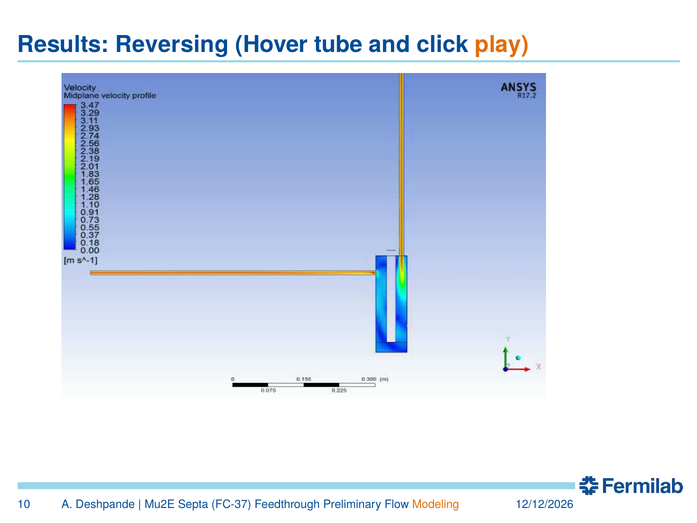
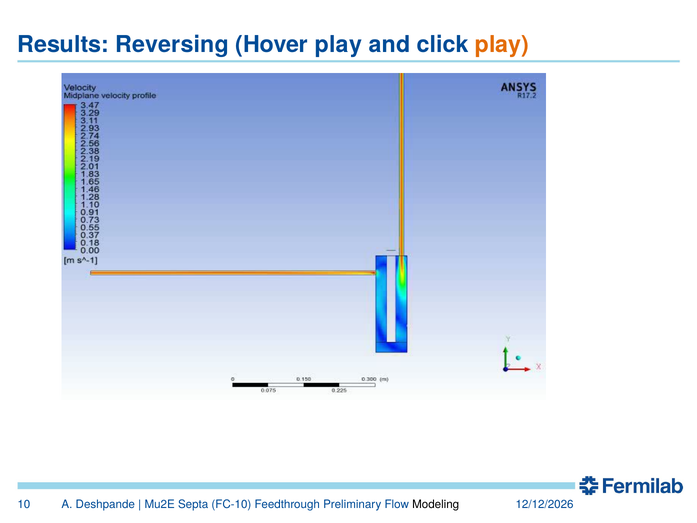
Hover tube: tube -> play (338, 45)
FC-37: FC-37 -> FC-10 (231, 504)
Modeling colour: orange -> black (436, 504)
